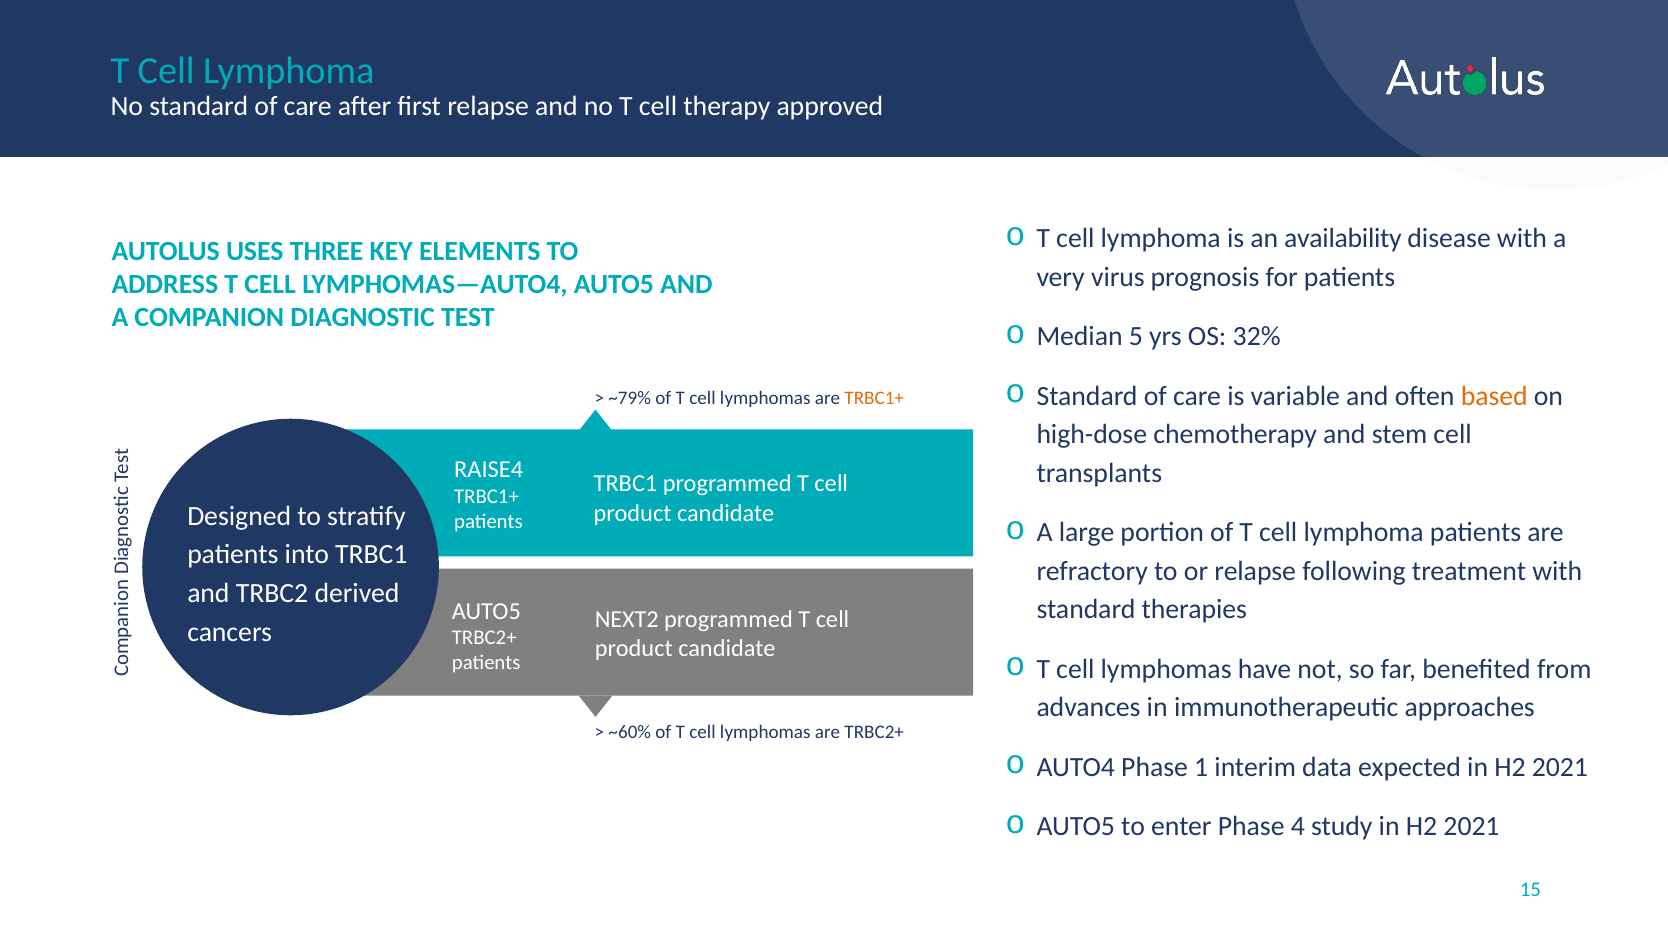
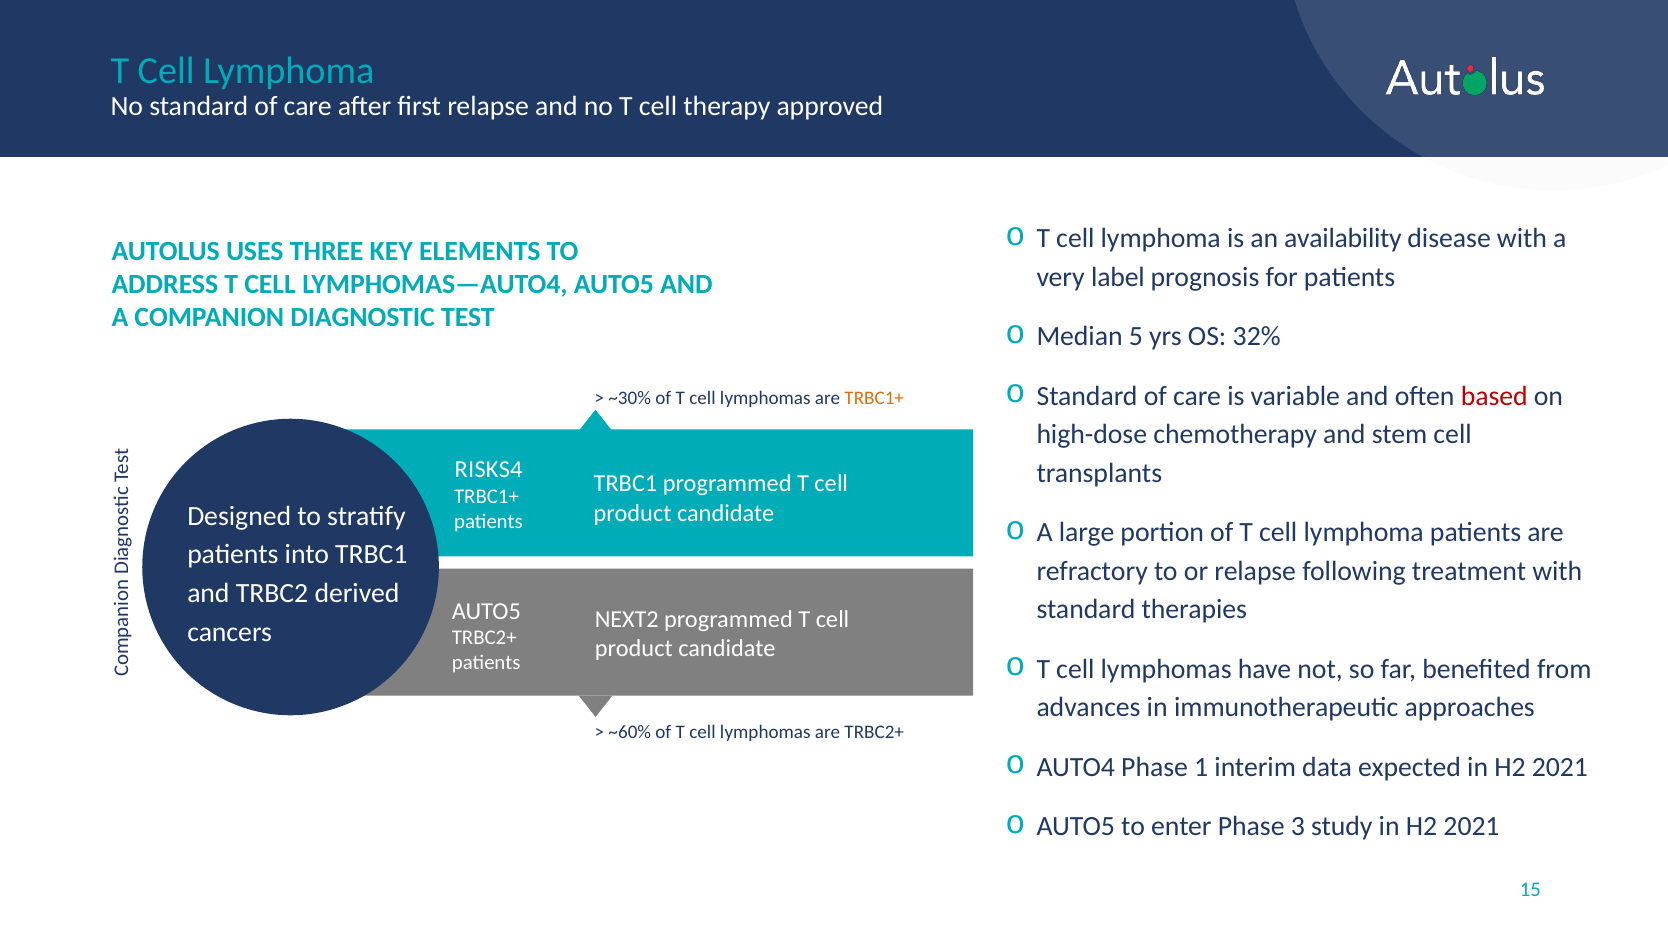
virus: virus -> label (1118, 277)
based colour: orange -> red (1494, 396)
~79%: ~79% -> ~30% (630, 398)
RAISE4: RAISE4 -> RISKS4 (489, 469)
4: 4 -> 3 (1298, 827)
